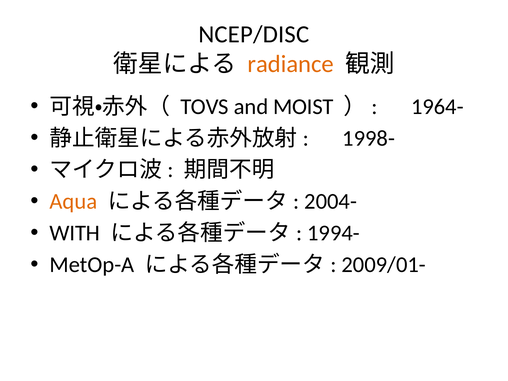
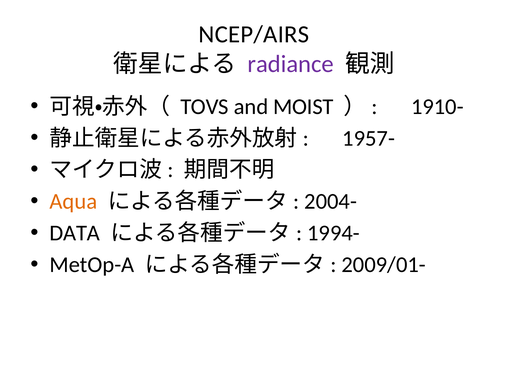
NCEP/DISC: NCEP/DISC -> NCEP/AIRS (254, 34)
radiance colour: orange -> purple (291, 64)
1964-: 1964- -> 1910- (437, 107)
1998-: 1998- -> 1957- (369, 138)
WITH: WITH -> DATA (75, 233)
